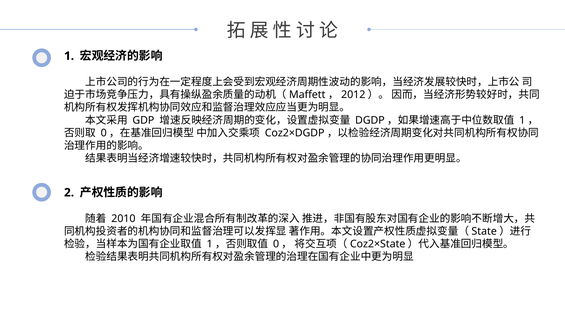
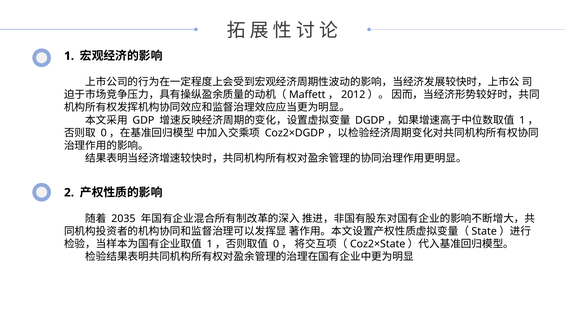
2010: 2010 -> 2035 (123, 218)
